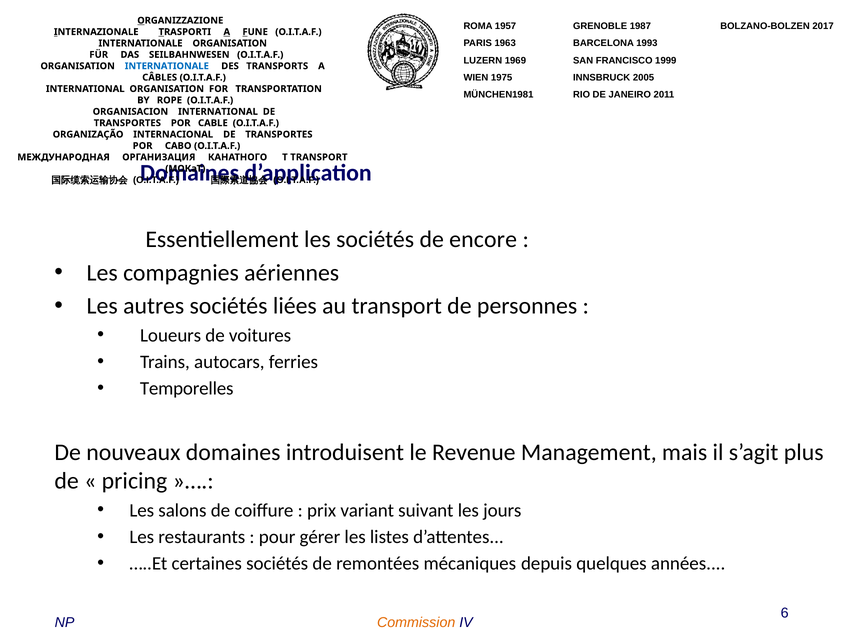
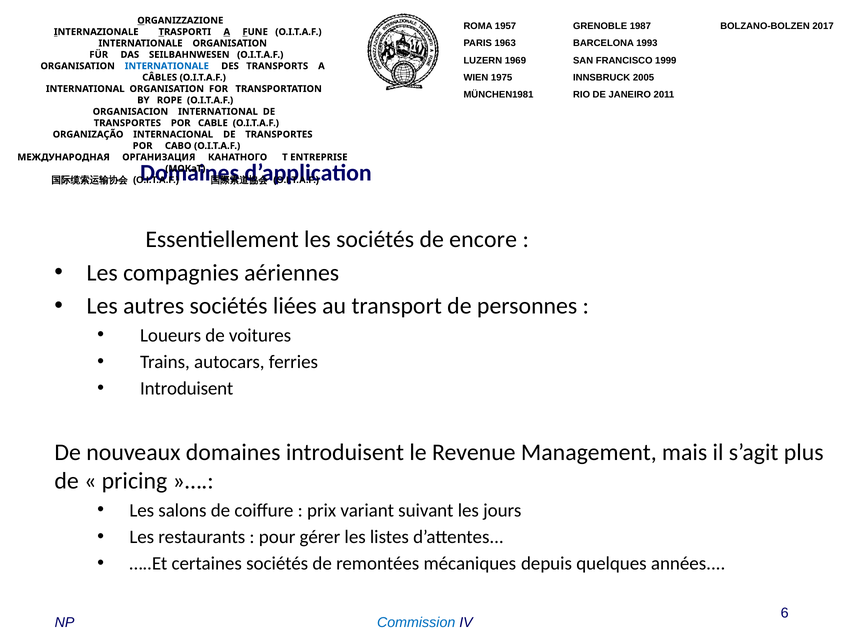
Т TRANSPORT: TRANSPORT -> ENTREPRISE (319, 157)
Temporelles: Temporelles -> Introduisent (187, 388)
Commission colour: orange -> blue (416, 622)
